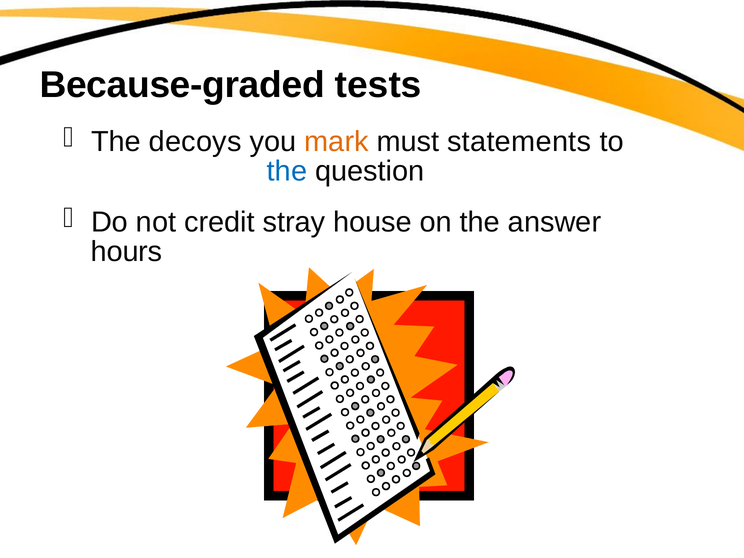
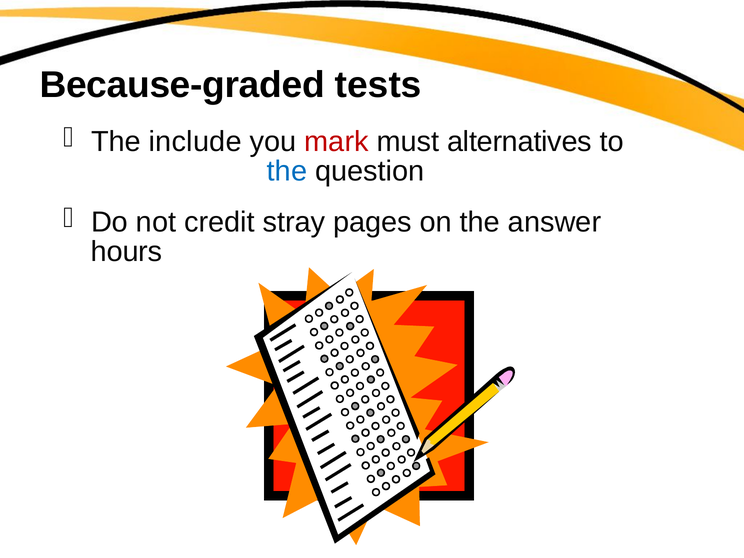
decoys: decoys -> include (195, 142)
mark colour: orange -> red (337, 142)
statements: statements -> alternatives (519, 142)
house: house -> pages (373, 222)
